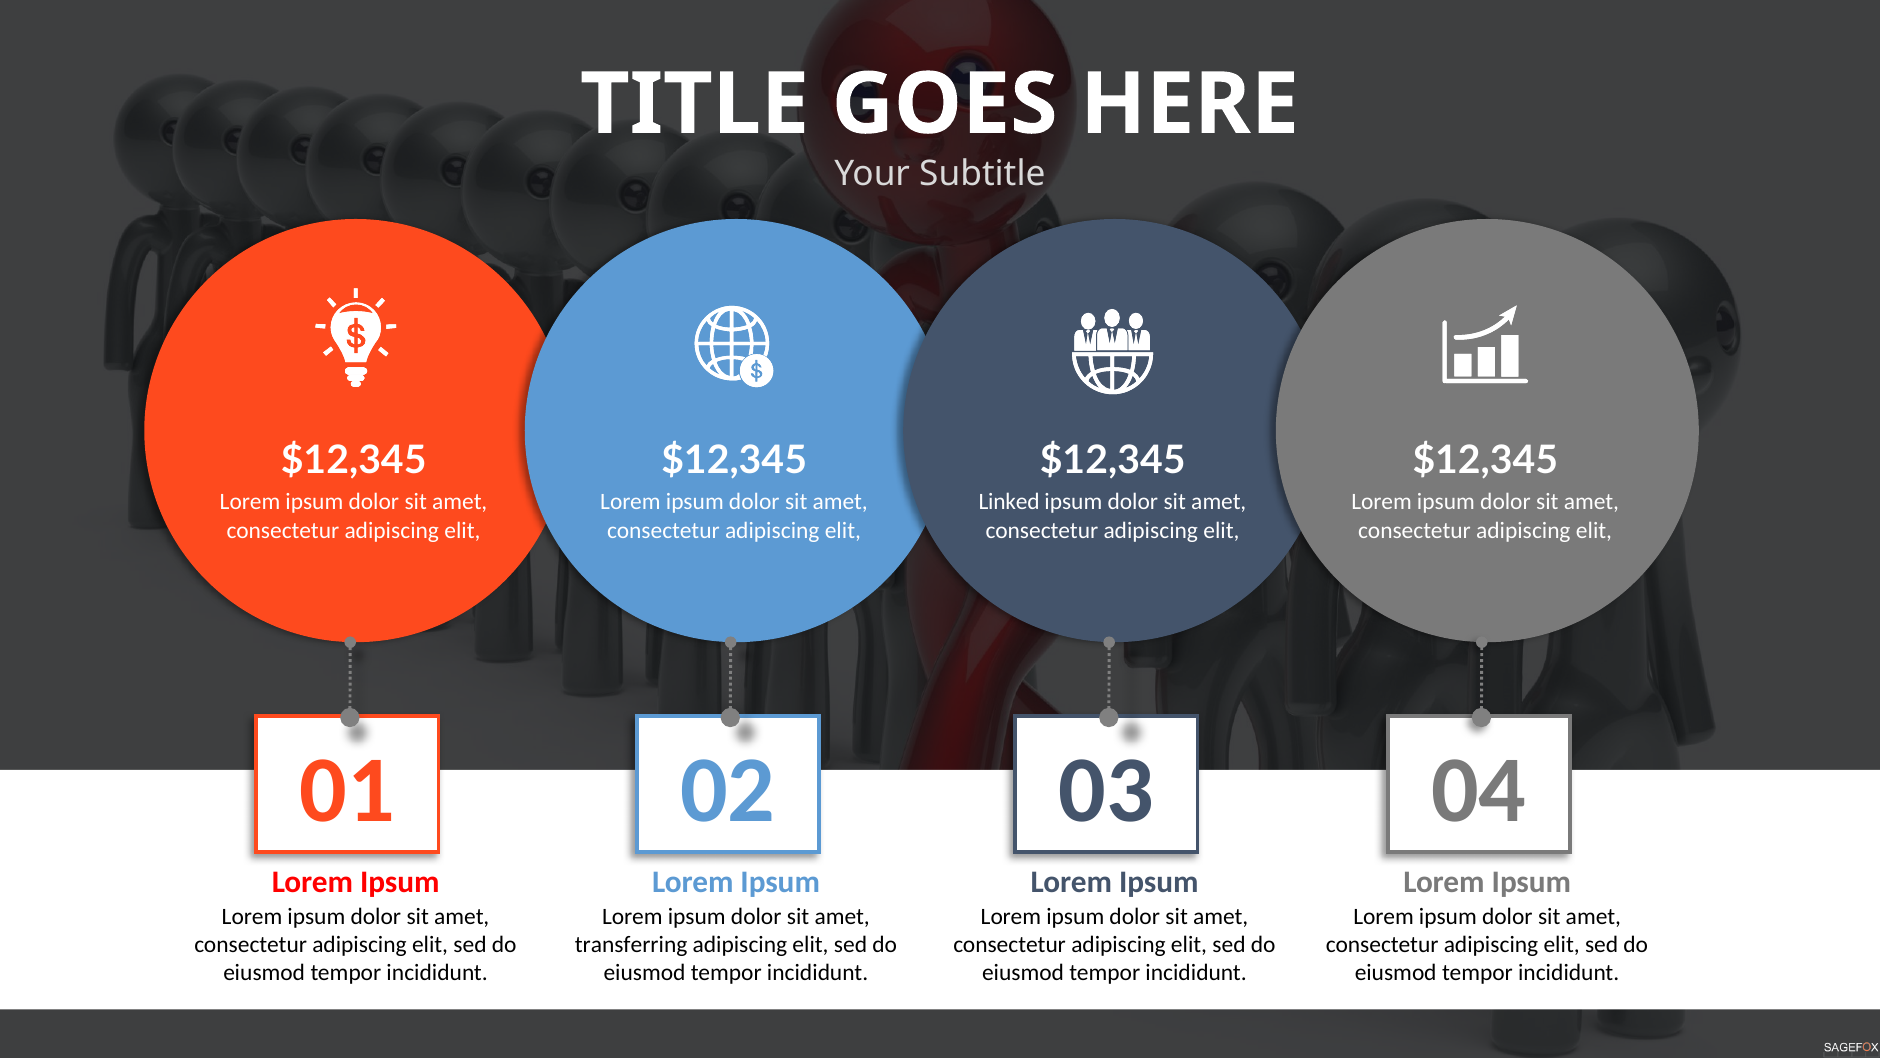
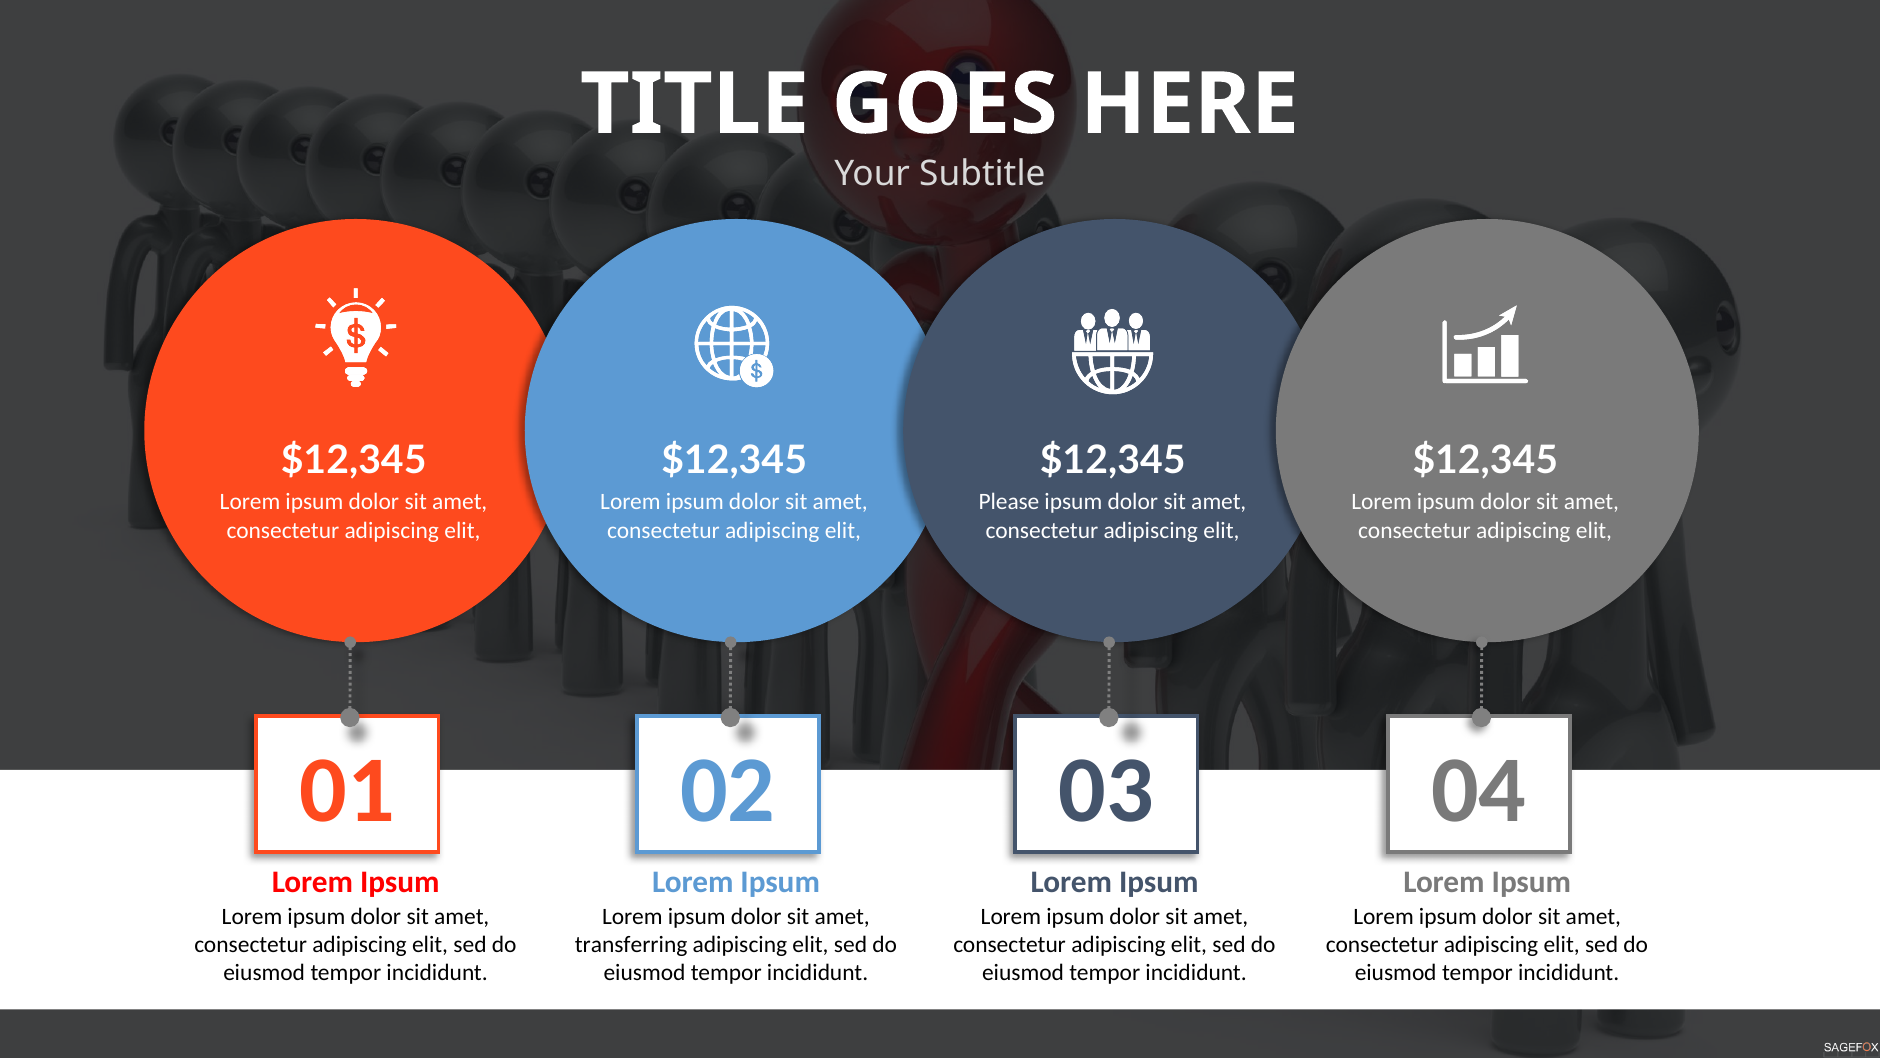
Linked: Linked -> Please (1009, 502)
